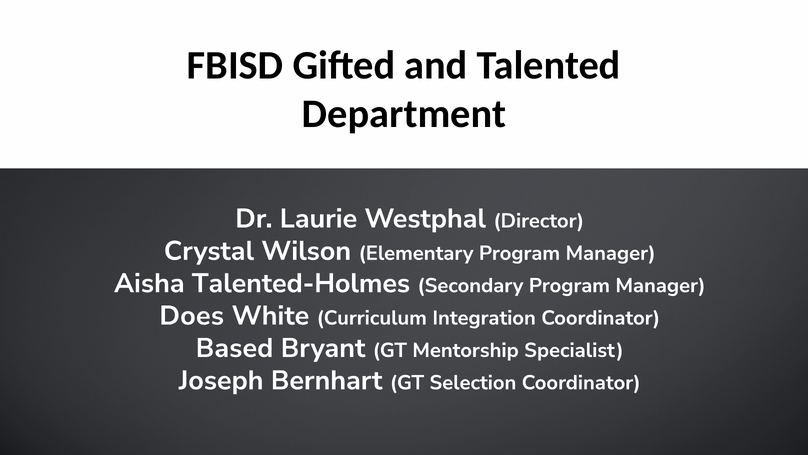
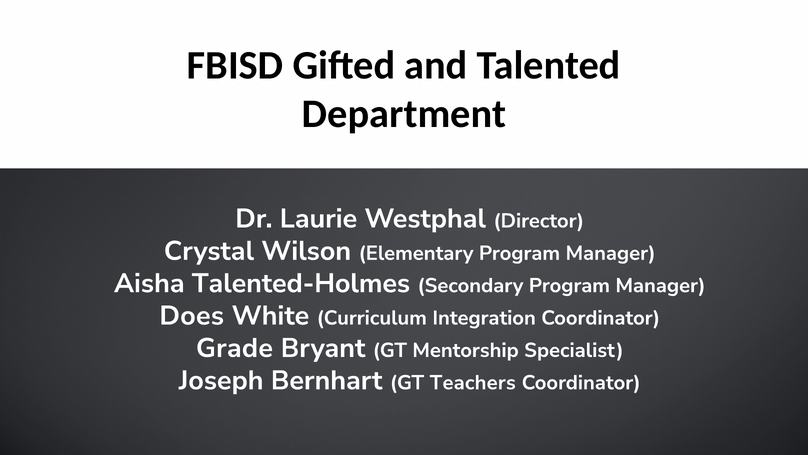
Based: Based -> Grade (234, 348)
Selection: Selection -> Teachers (473, 382)
